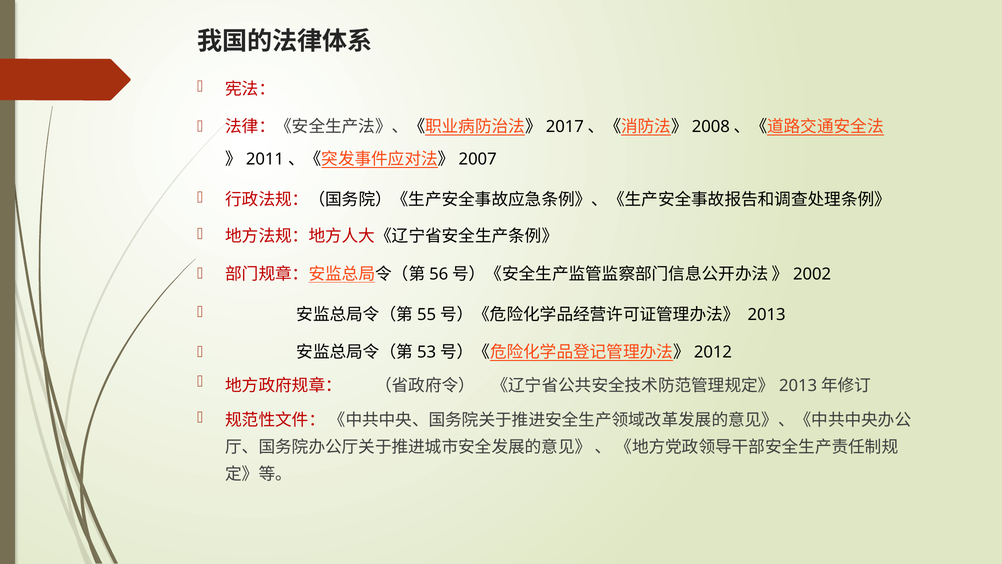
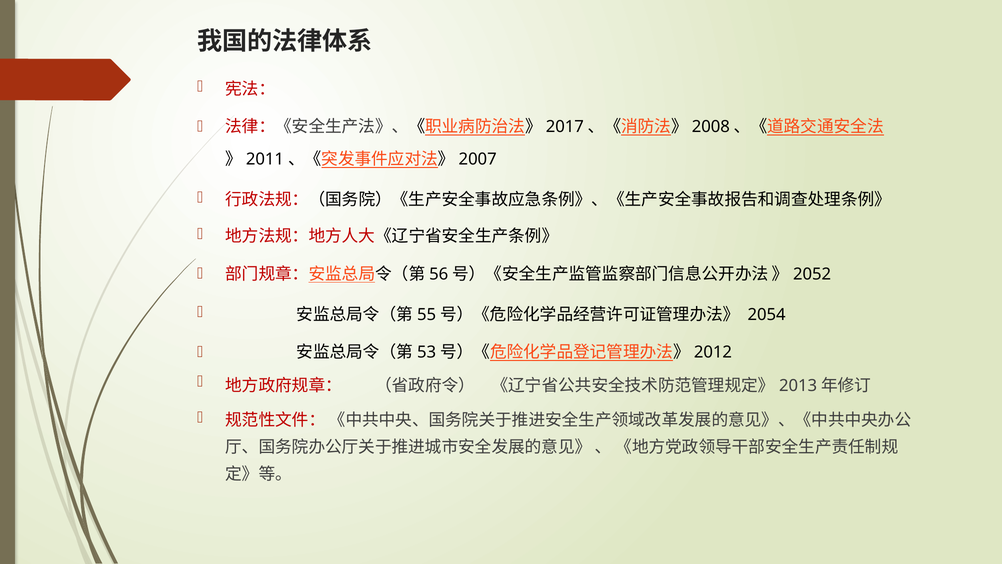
2002: 2002 -> 2052 (812, 274)
2013: 2013 -> 2054 (767, 314)
